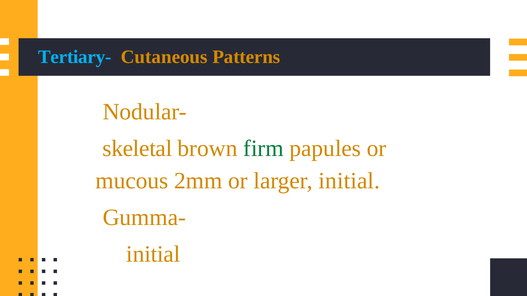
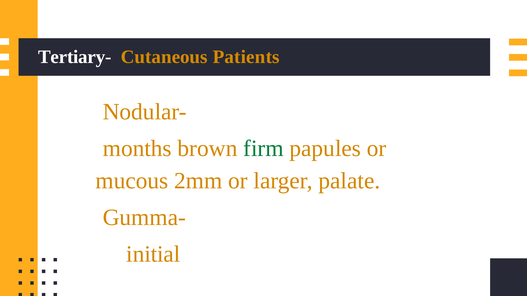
Tertiary- colour: light blue -> white (75, 57)
Patterns: Patterns -> Patients (246, 57)
skeletal: skeletal -> months (137, 149)
larger initial: initial -> palate (349, 181)
